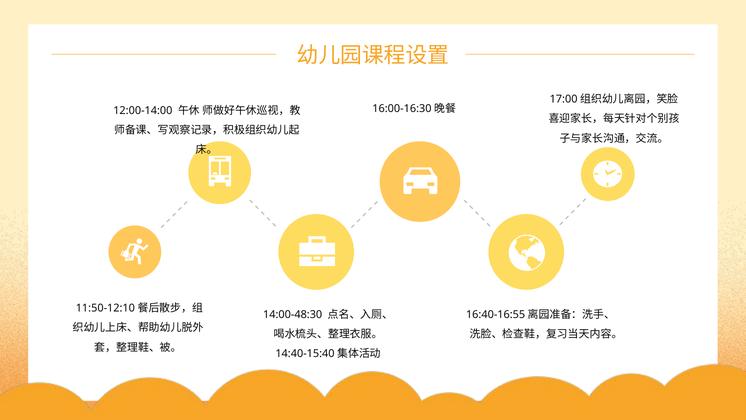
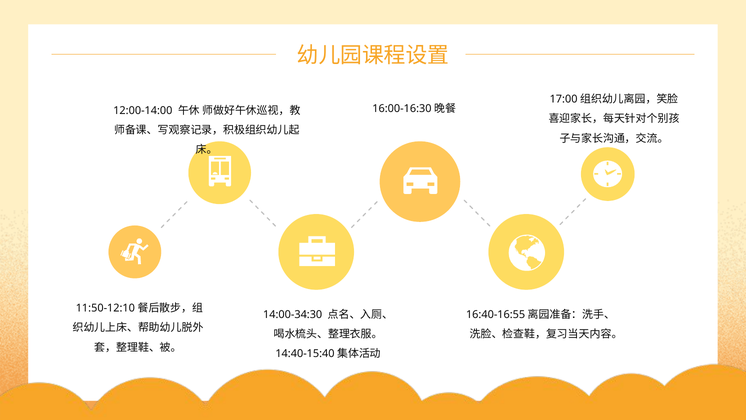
14:00-48:30: 14:00-48:30 -> 14:00-34:30 (293, 314)
